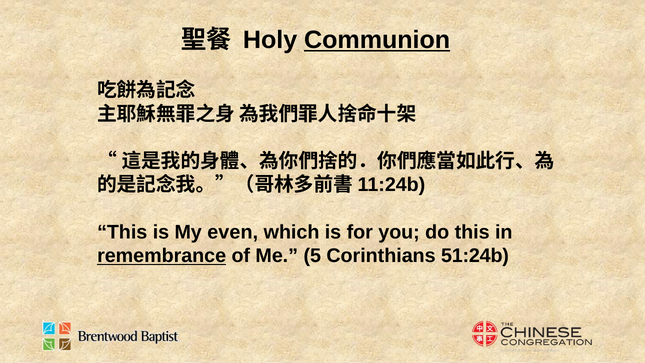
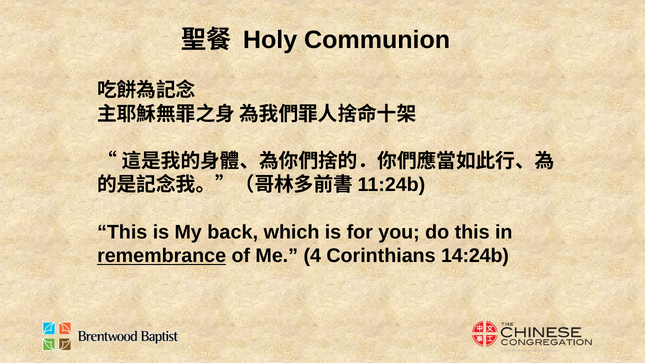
Communion underline: present -> none (377, 40)
even: even -> back (233, 232)
5: 5 -> 4 (312, 256)
51:24b: 51:24b -> 14:24b (475, 256)
